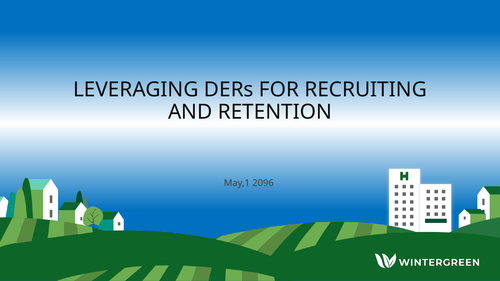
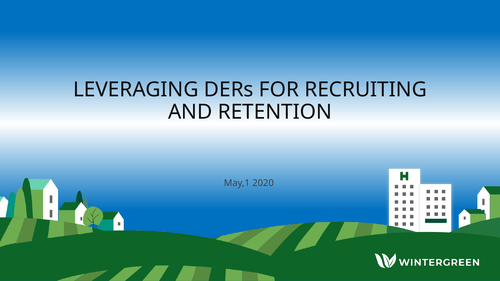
2096: 2096 -> 2020 (263, 183)
